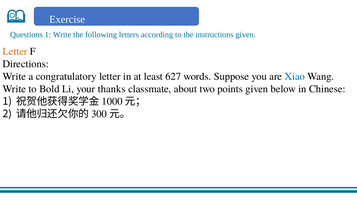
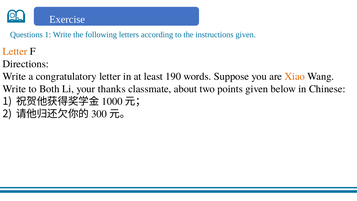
627: 627 -> 190 (173, 76)
Xiao colour: blue -> orange (295, 76)
Bold: Bold -> Both (49, 89)
